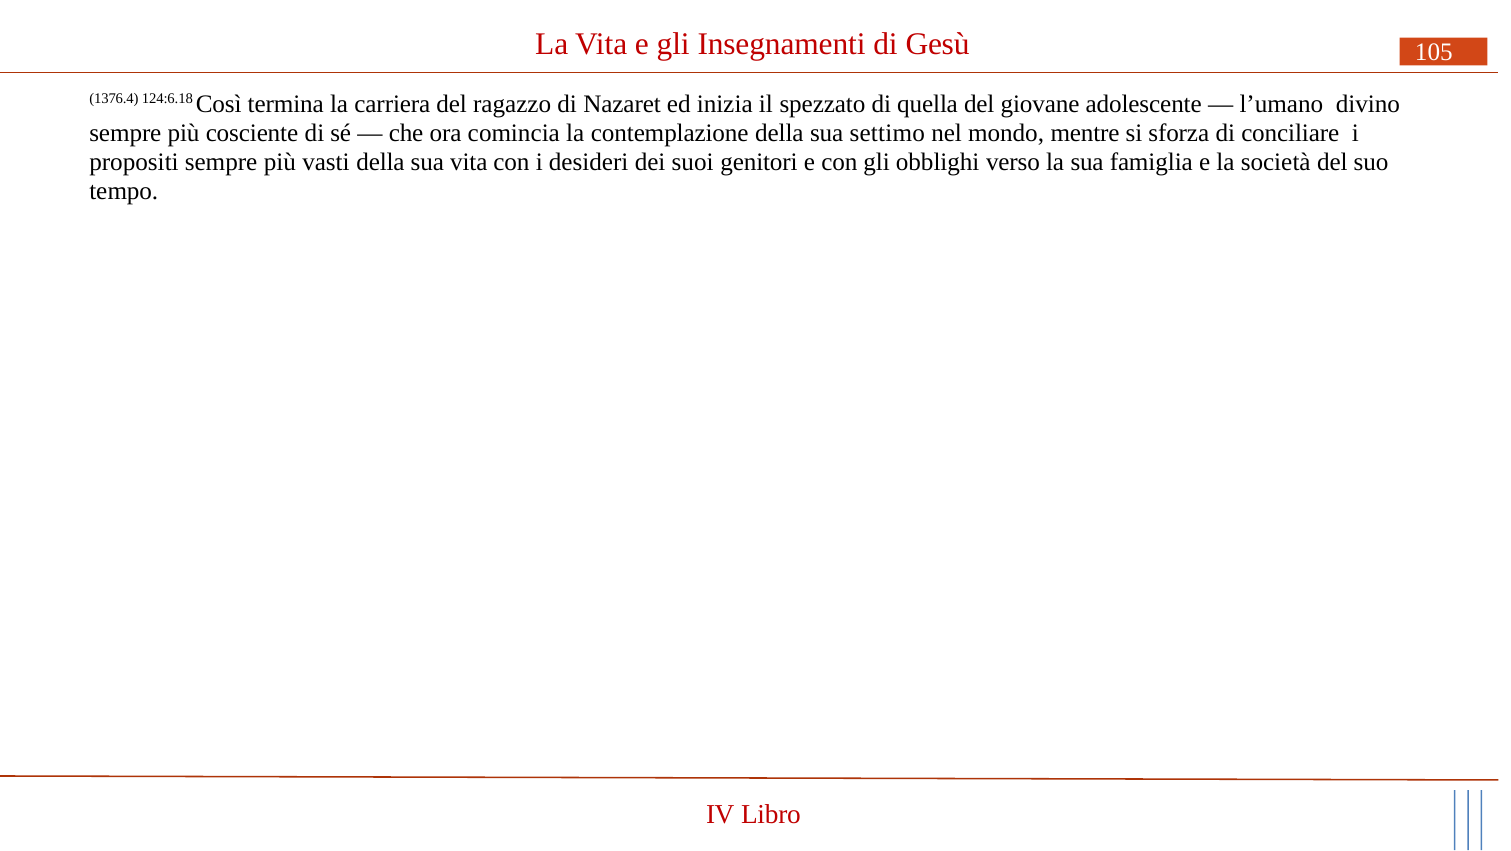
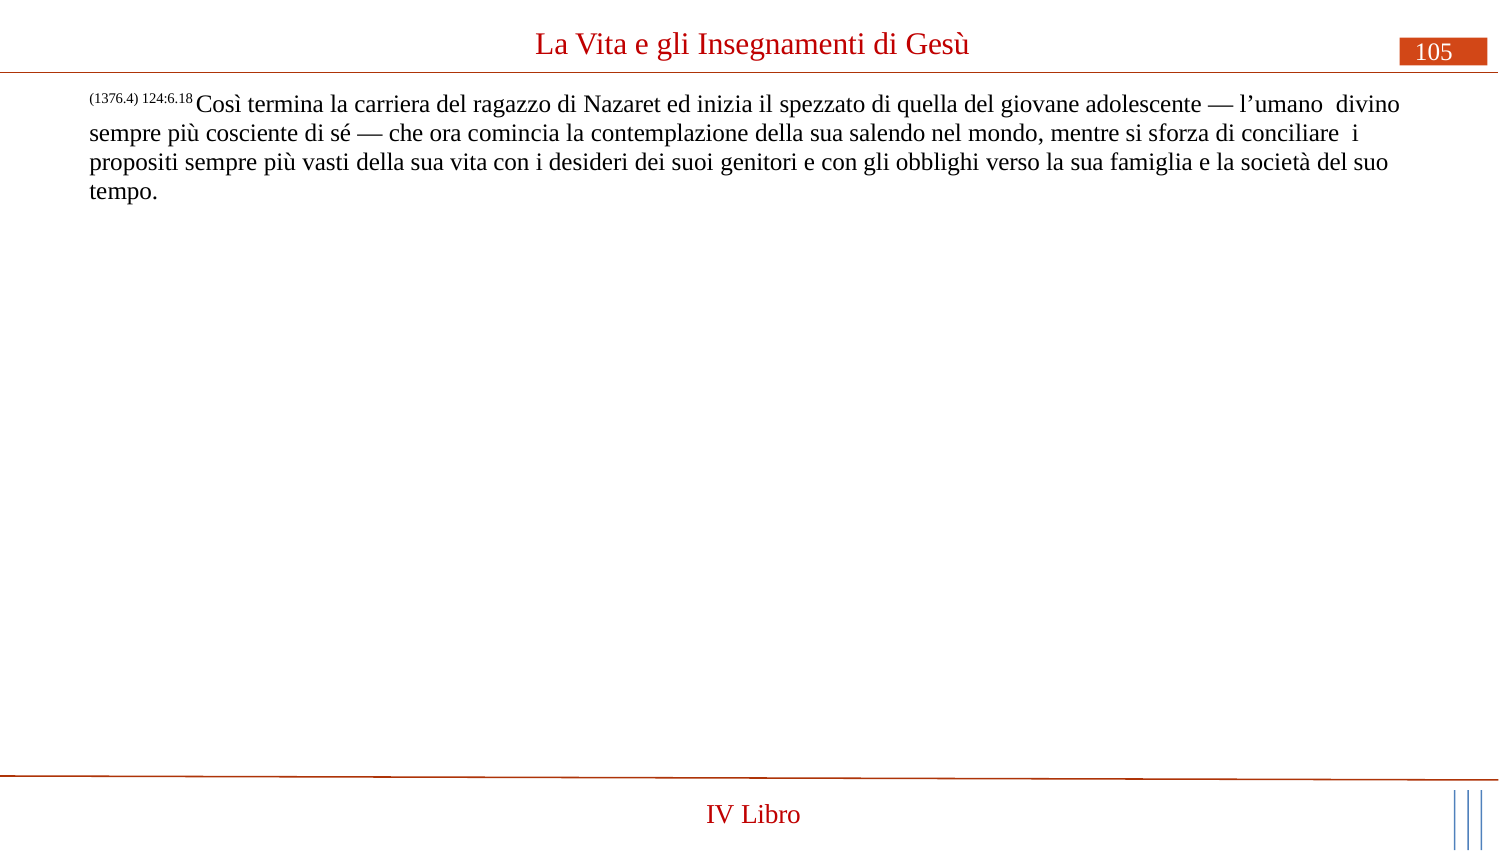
settimo: settimo -> salendo (887, 134)
